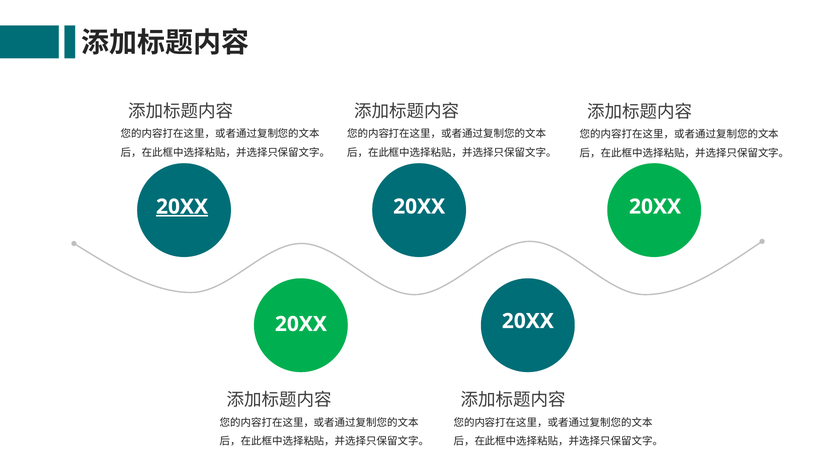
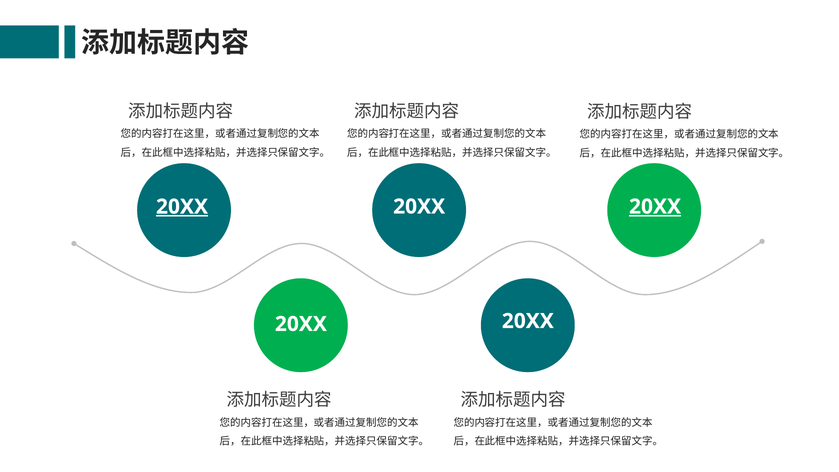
20XX underline: none -> present (655, 207)
